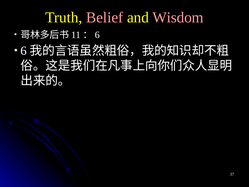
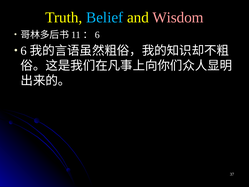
Belief colour: pink -> light blue (105, 18)
